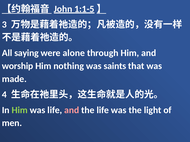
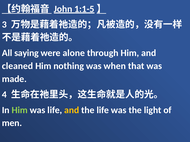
worship: worship -> cleaned (17, 66)
saints: saints -> when (115, 66)
and colour: pink -> yellow (72, 110)
